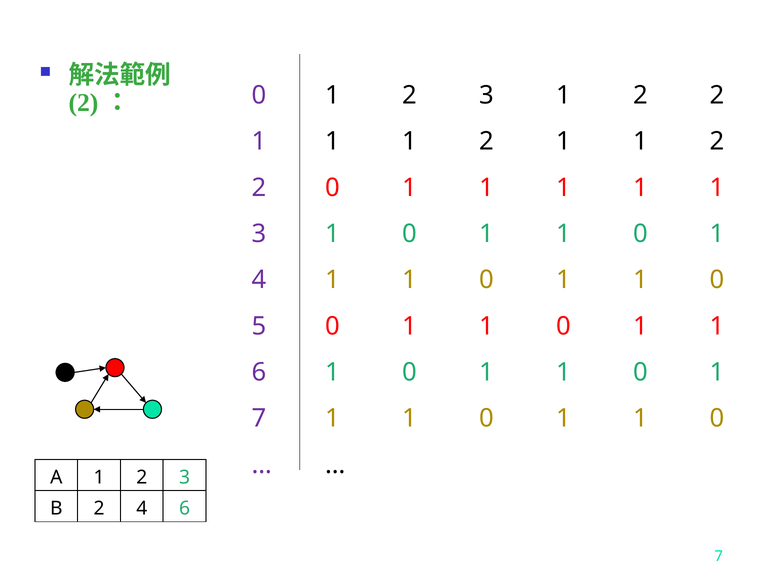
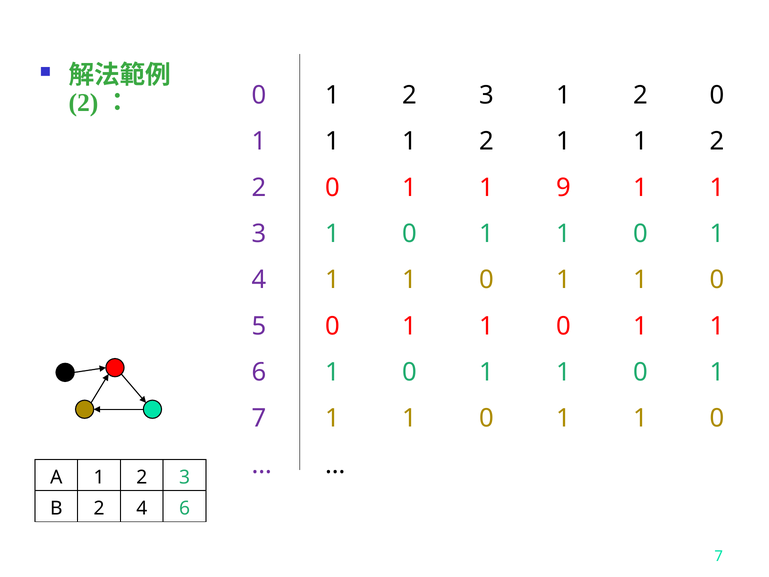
3 1 2 2: 2 -> 0 (717, 95)
1: 1 -> 9 (563, 188)
